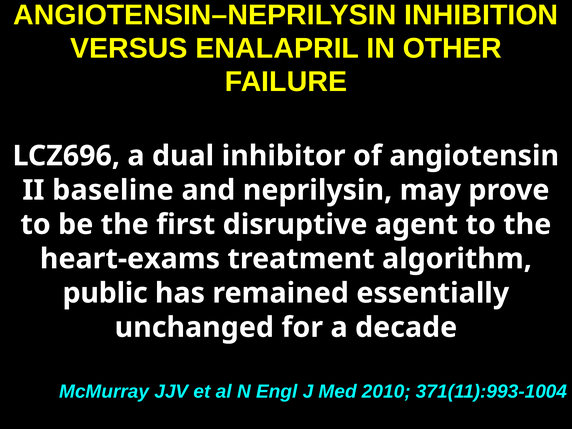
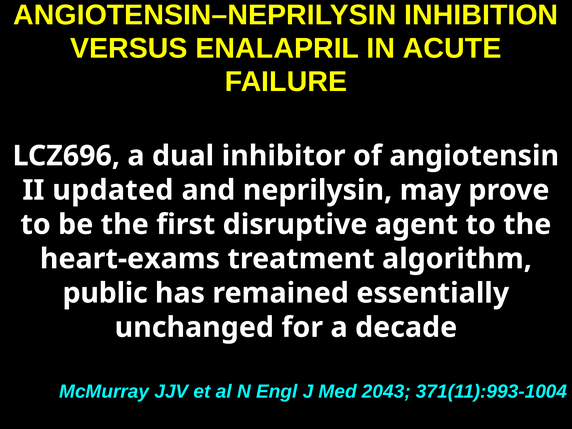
OTHER: OTHER -> ACUTE (452, 48)
baseline: baseline -> updated (113, 190)
2010: 2010 -> 2043 (386, 392)
